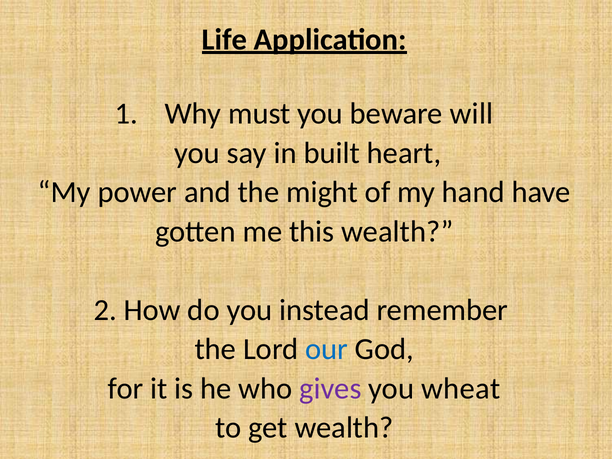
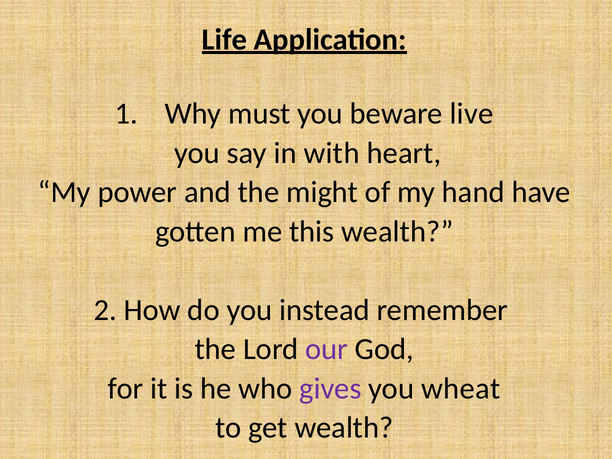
will: will -> live (472, 114)
built: built -> with (332, 153)
our colour: blue -> purple (327, 349)
